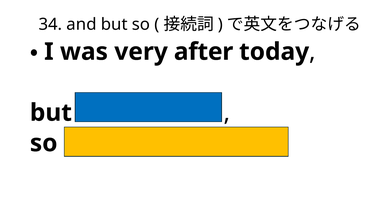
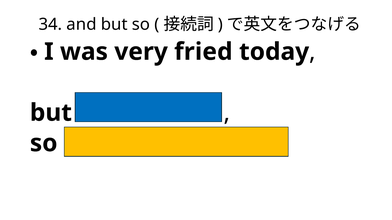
after: after -> fried (203, 52)
